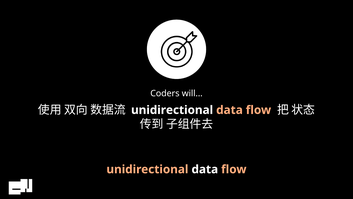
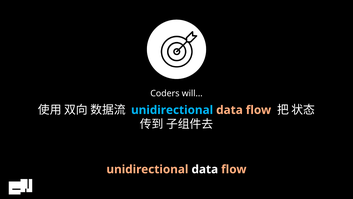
unidirectional colour: white -> light blue (172, 110)
